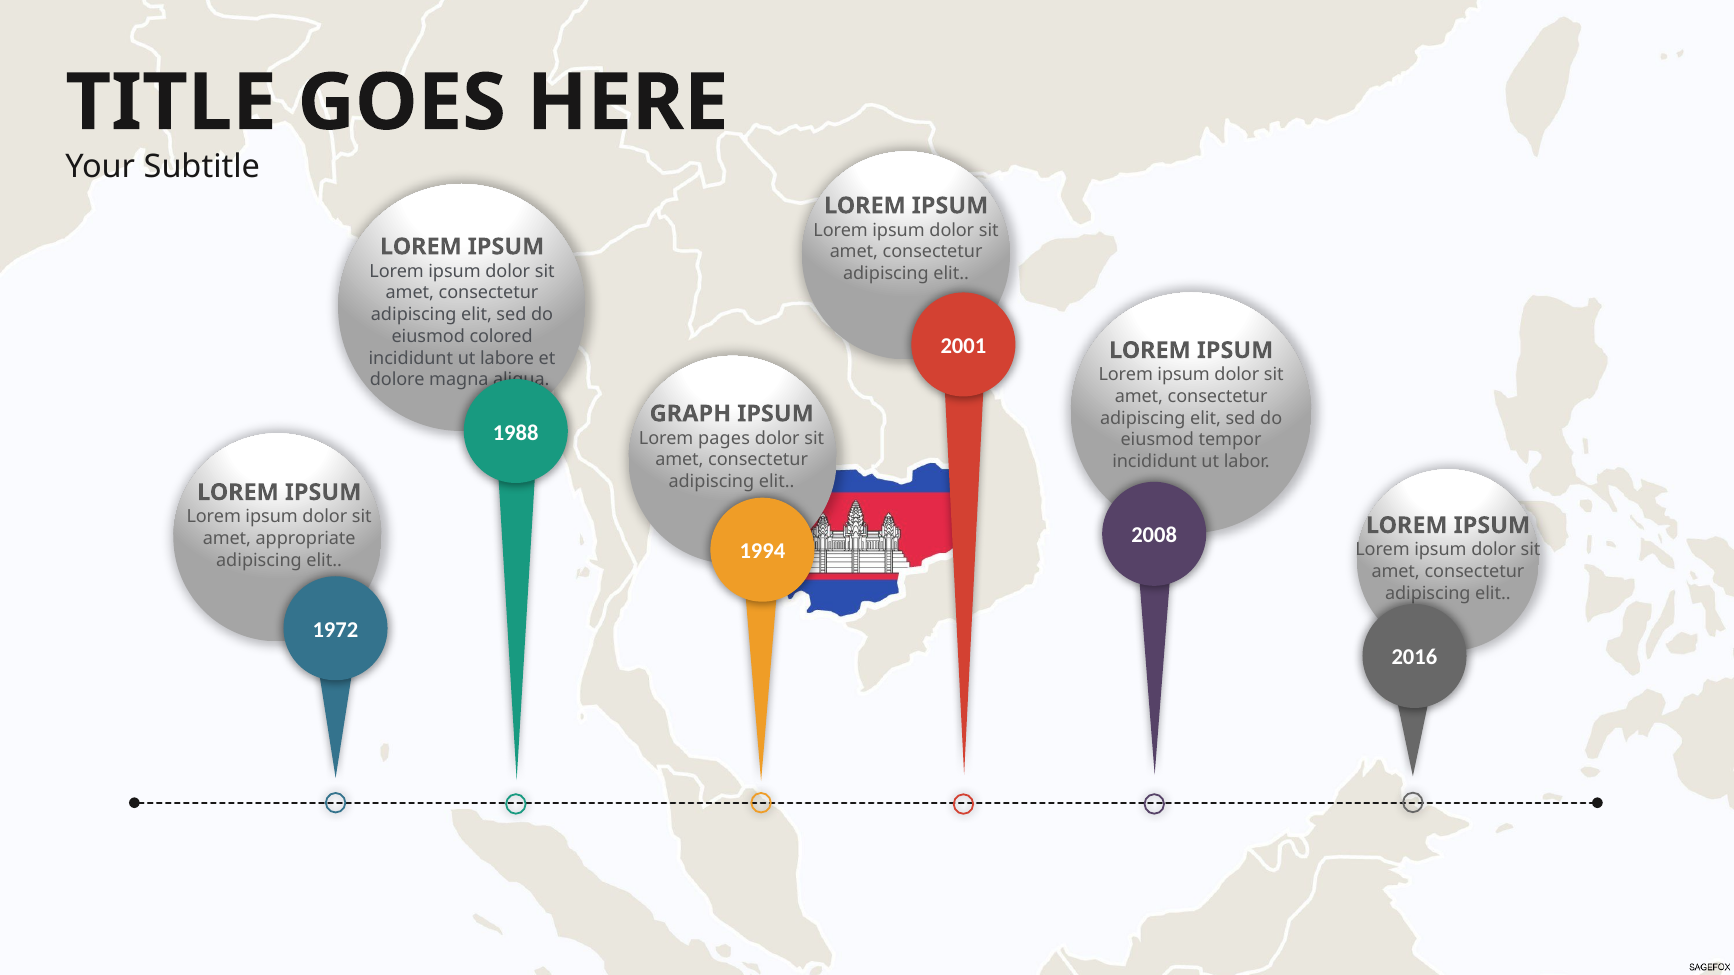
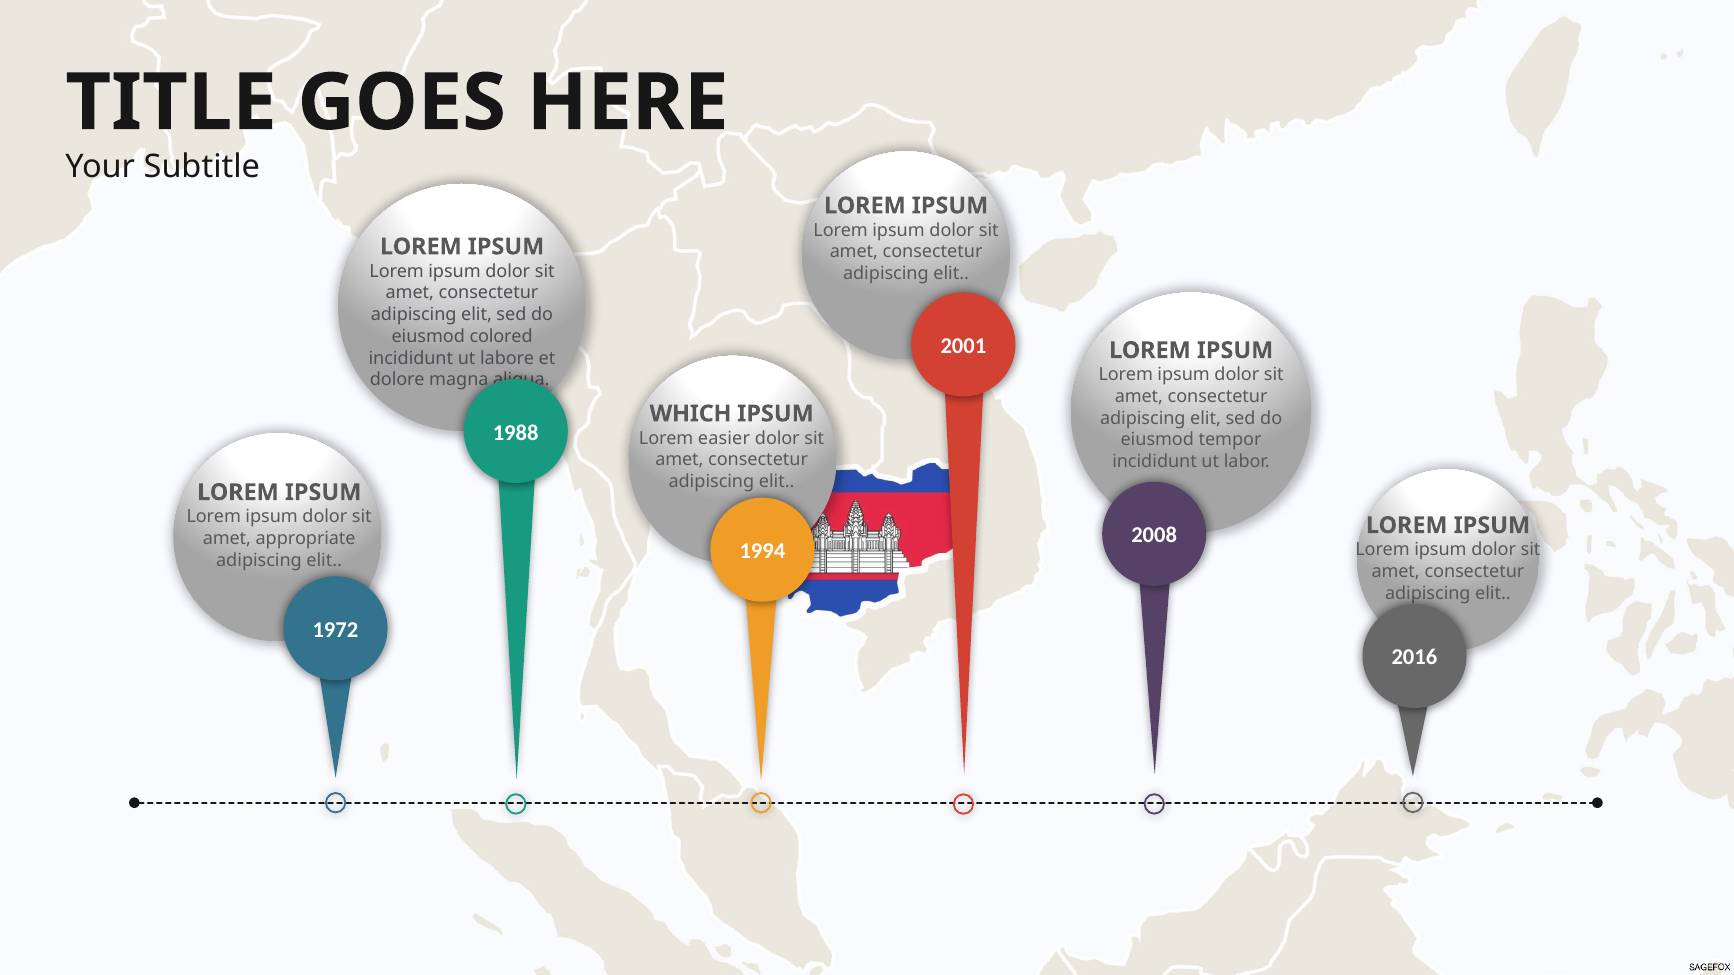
GRAPH: GRAPH -> WHICH (691, 414)
pages: pages -> easier (724, 438)
